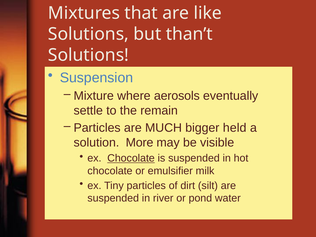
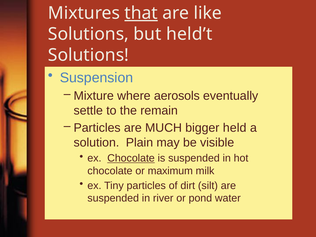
that underline: none -> present (141, 13)
than’t: than’t -> held’t (189, 34)
More: More -> Plain (139, 143)
emulsifier: emulsifier -> maximum (170, 171)
